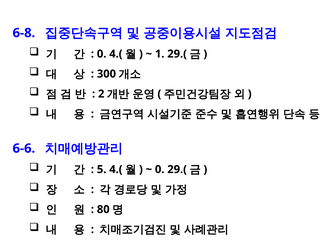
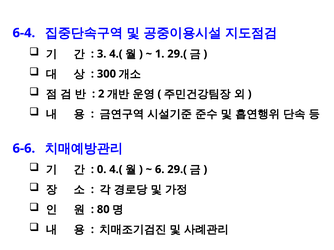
6-8: 6-8 -> 6-4 (24, 33)
0: 0 -> 3 (102, 54)
5: 5 -> 0 (102, 170)
0: 0 -> 6 (160, 170)
